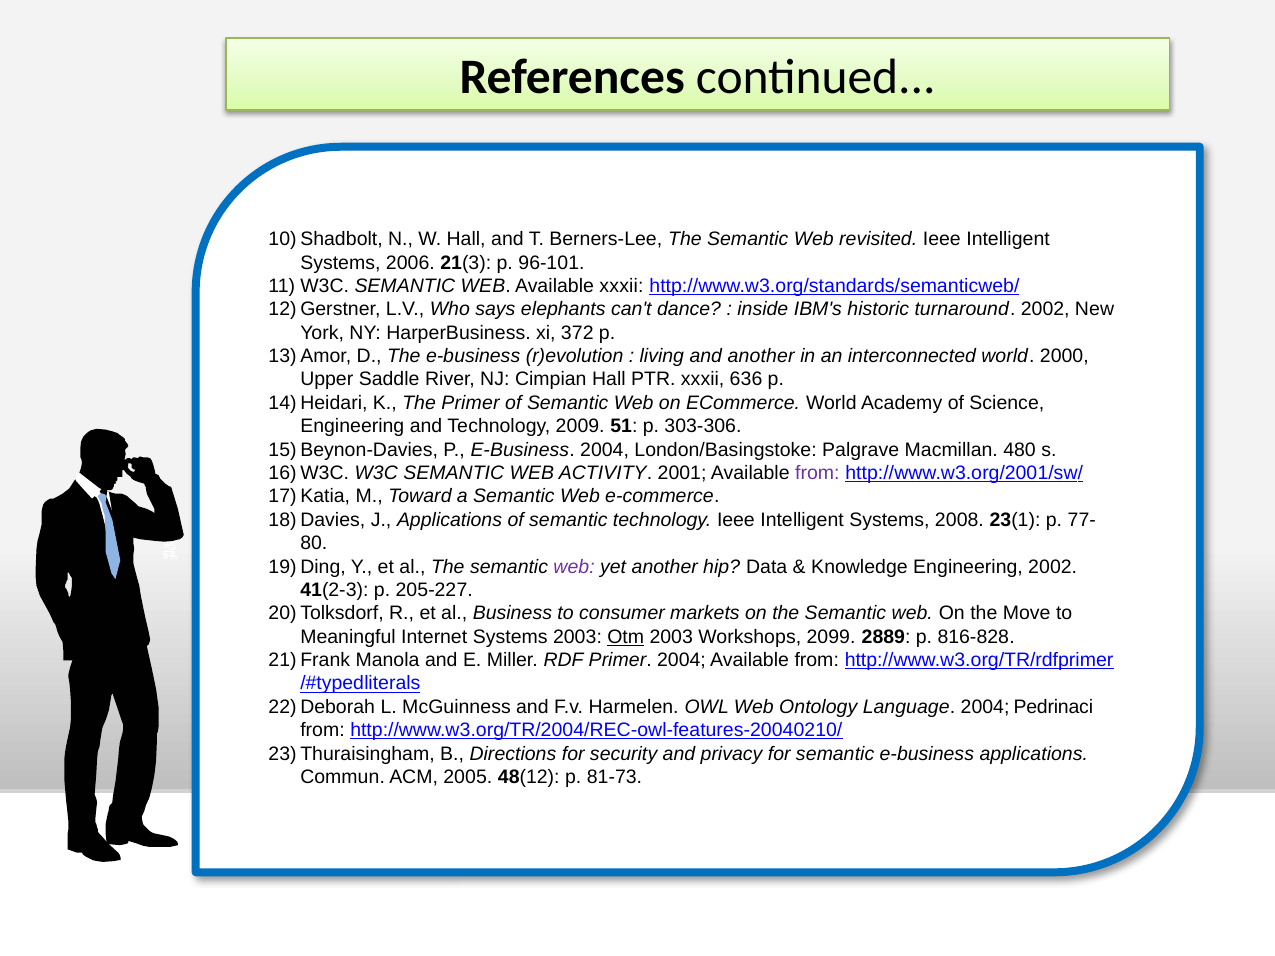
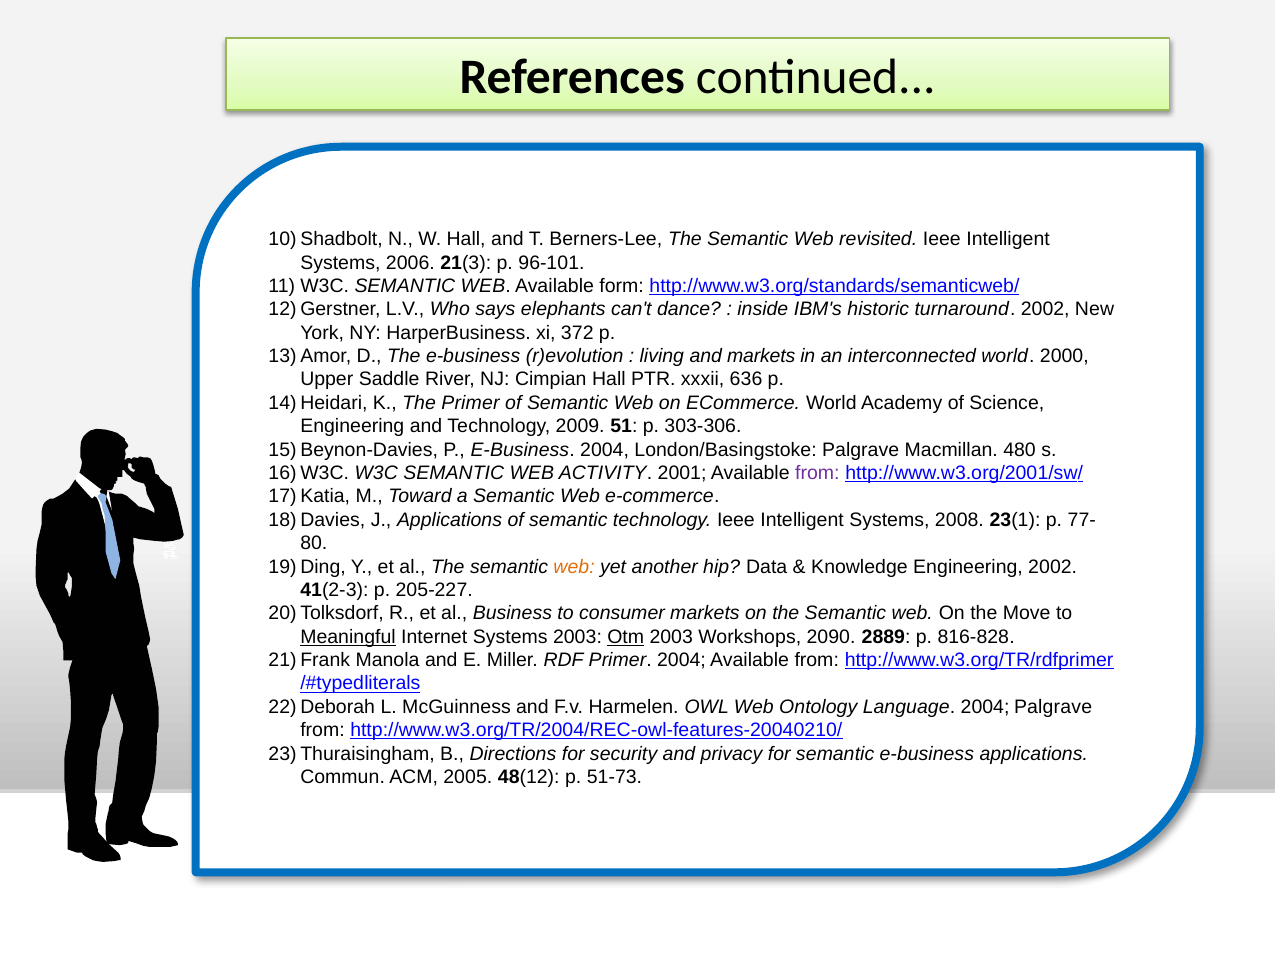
Available xxxii: xxxii -> form (622, 286)
and another: another -> markets (761, 356)
web colour: purple -> orange (574, 567)
Meaningful underline: none -> present (348, 637)
2099: 2099 -> 2090 (831, 637)
2004 Pedrinaci: Pedrinaci -> Palgrave (1053, 707)
81-73: 81-73 -> 51-73 (614, 777)
